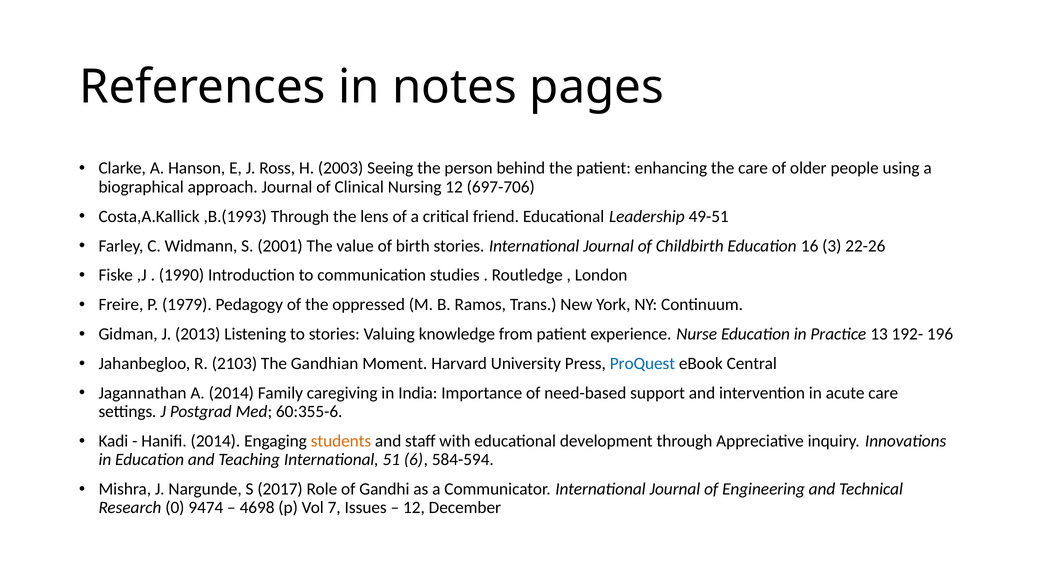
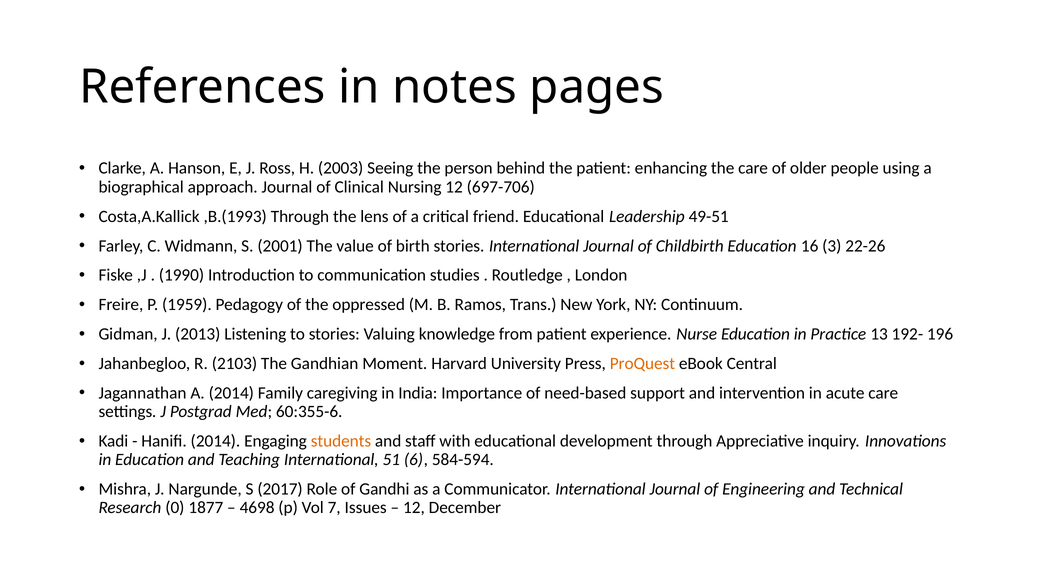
1979: 1979 -> 1959 (187, 305)
ProQuest colour: blue -> orange (642, 364)
9474: 9474 -> 1877 (206, 508)
